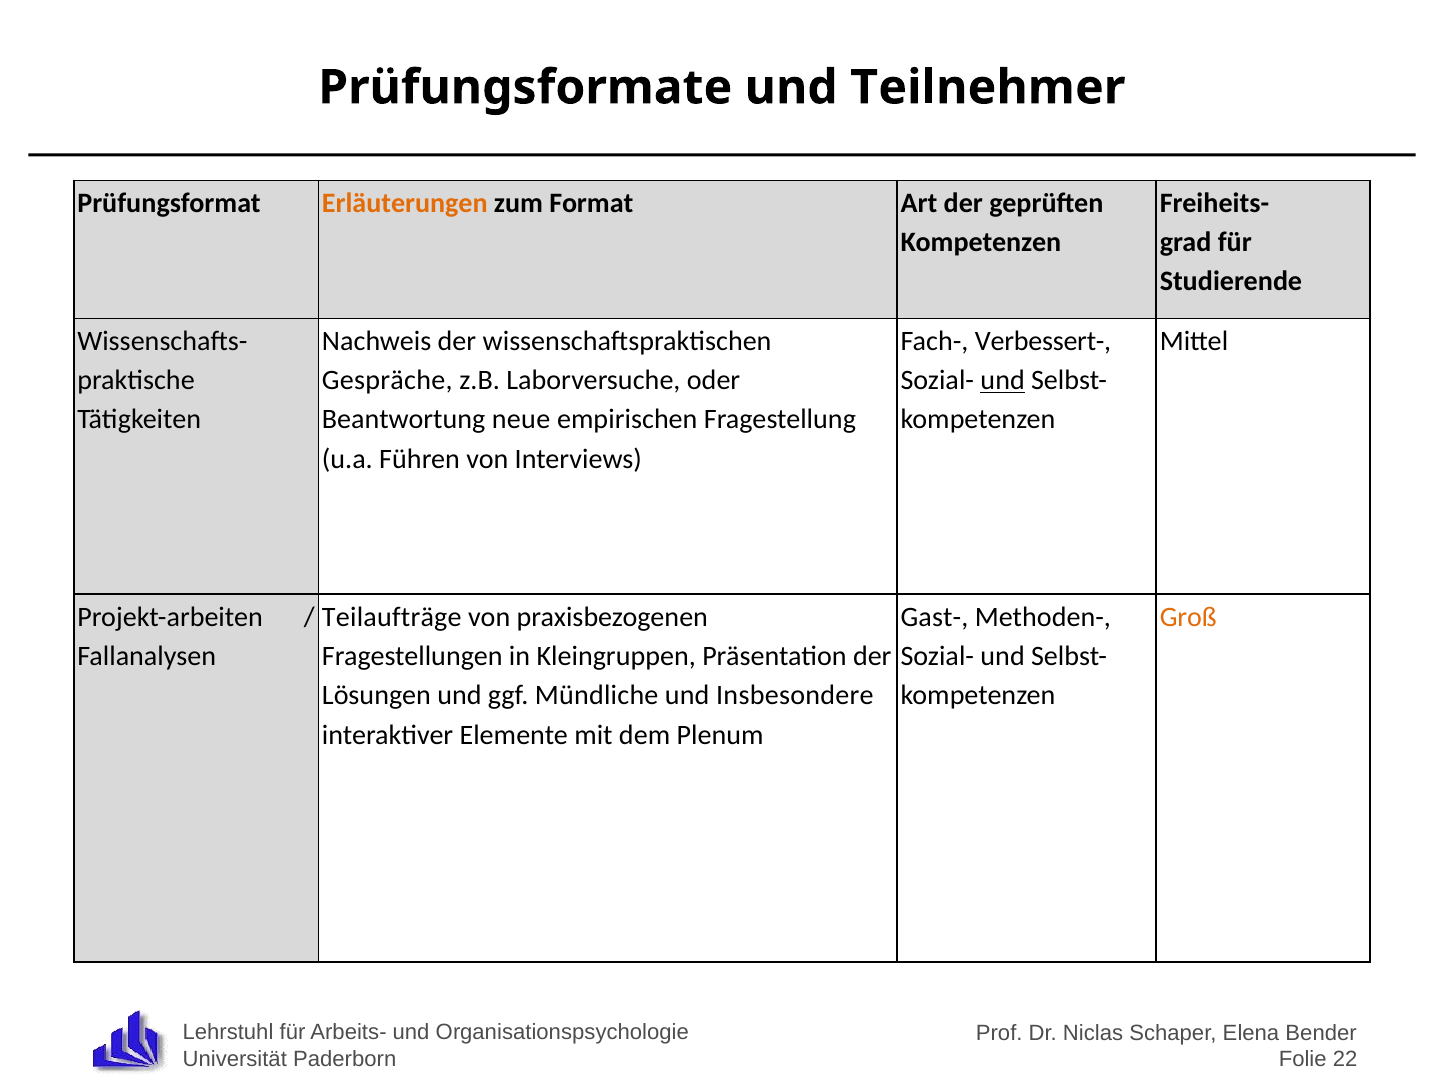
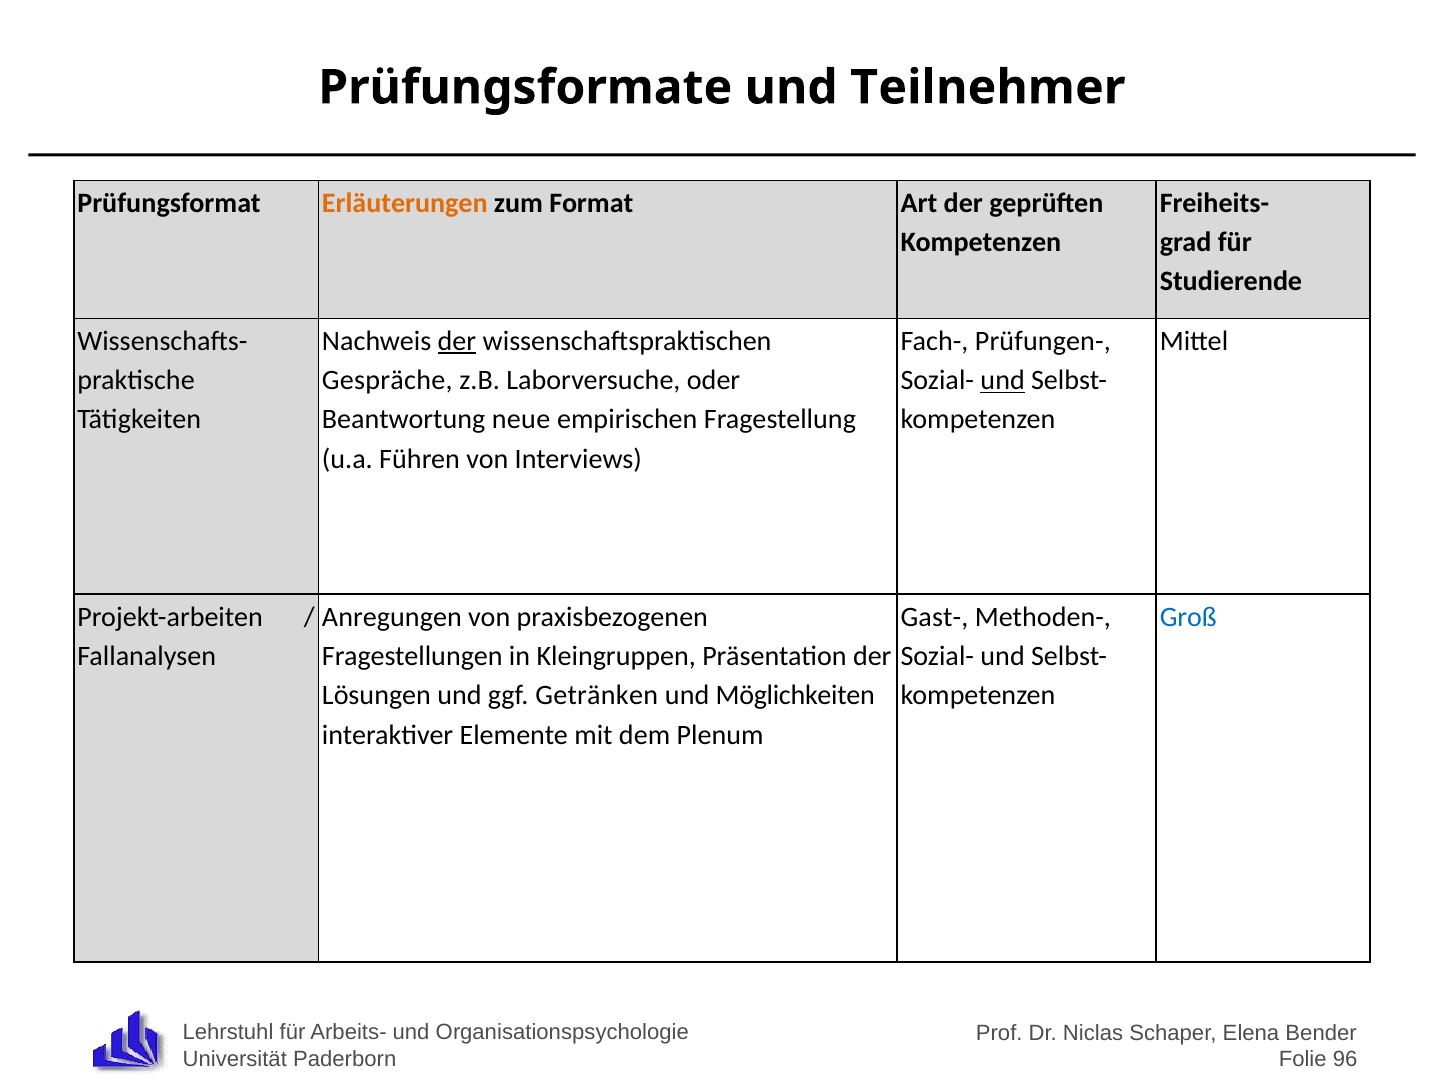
der underline: none -> present (457, 341)
Verbessert-: Verbessert- -> Prüfungen- (1043, 341)
Teilaufträge: Teilaufträge -> Anregungen (392, 617)
Groß colour: orange -> blue (1188, 617)
Mündliche: Mündliche -> Getränken (597, 695)
Insbesondere: Insbesondere -> Möglichkeiten (795, 695)
22: 22 -> 96 (1345, 1059)
